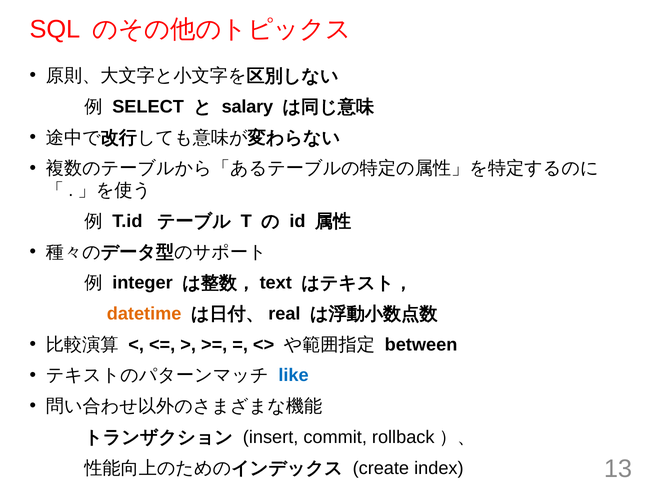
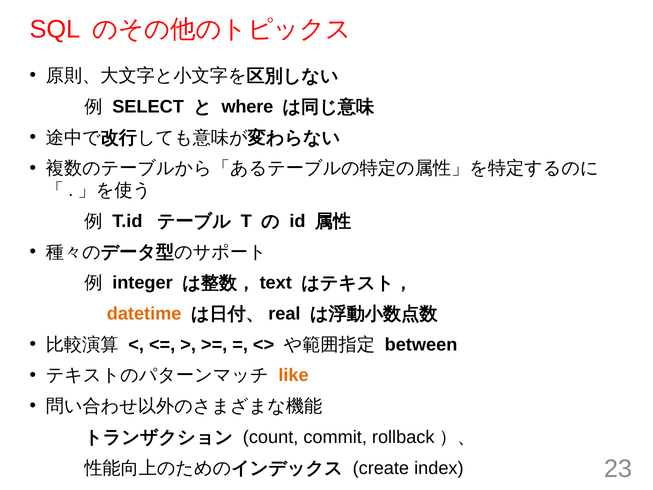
salary: salary -> where (247, 107)
like colour: blue -> orange (294, 375)
insert: insert -> count (271, 437)
13: 13 -> 23 (618, 469)
